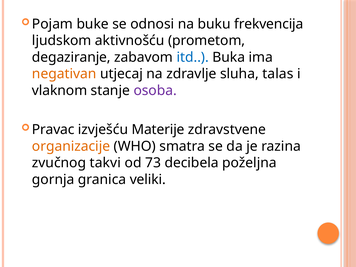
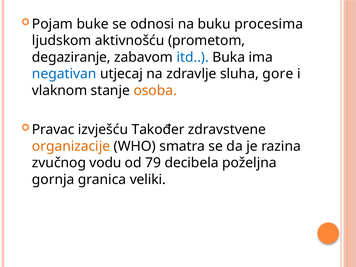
frekvencija: frekvencija -> procesima (269, 24)
negativan colour: orange -> blue (64, 74)
talas: talas -> gore (278, 74)
osoba colour: purple -> orange (155, 90)
Materije: Materije -> Također (158, 130)
takvi: takvi -> vodu (105, 163)
73: 73 -> 79 (153, 163)
